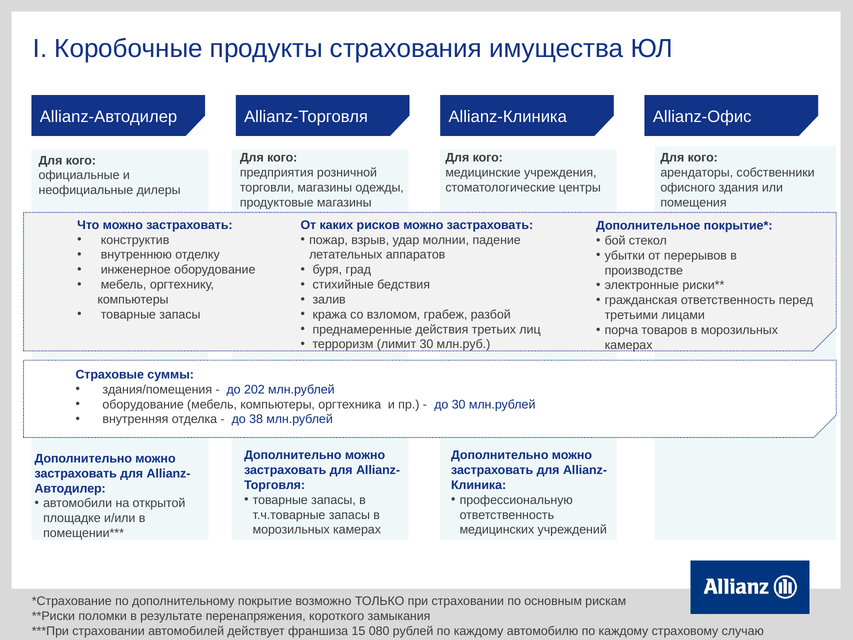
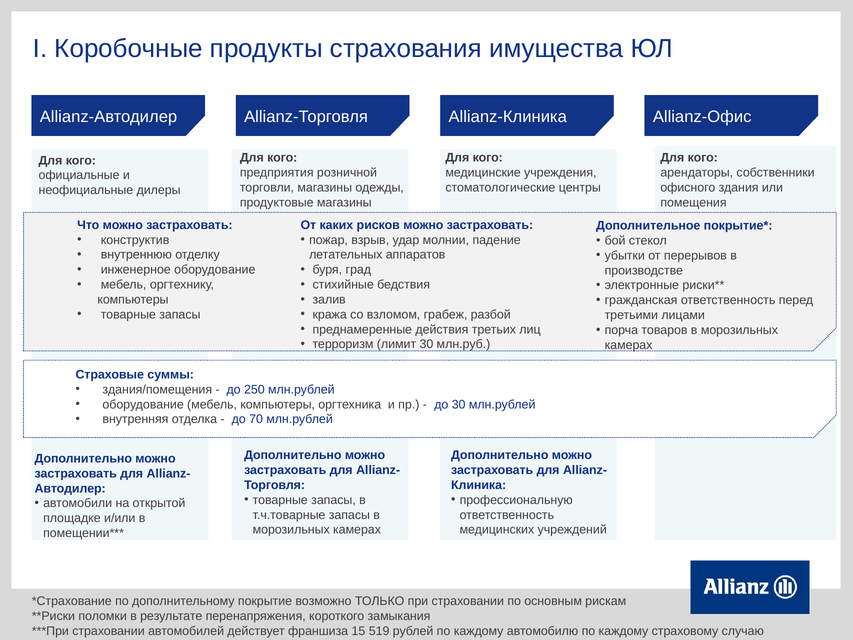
202: 202 -> 250 (254, 389)
38: 38 -> 70 (256, 419)
080: 080 -> 519 (379, 631)
